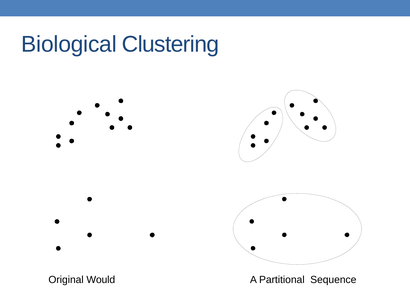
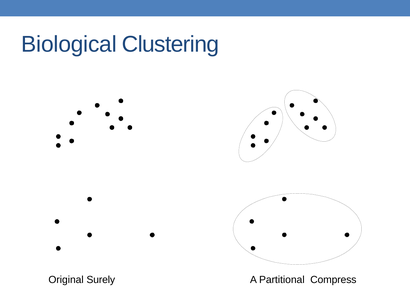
Would: Would -> Surely (101, 279)
Sequence: Sequence -> Compress (333, 279)
